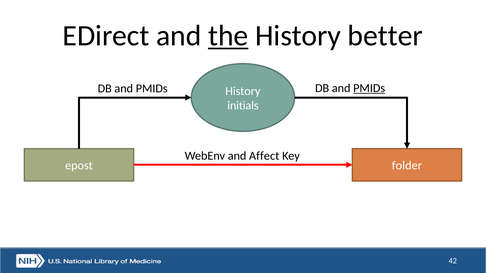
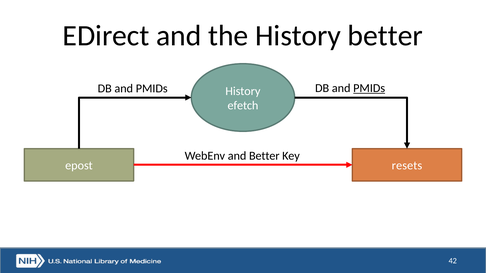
the underline: present -> none (228, 36)
initials: initials -> efetch (243, 106)
and Affect: Affect -> Better (264, 156)
folder: folder -> resets (407, 166)
